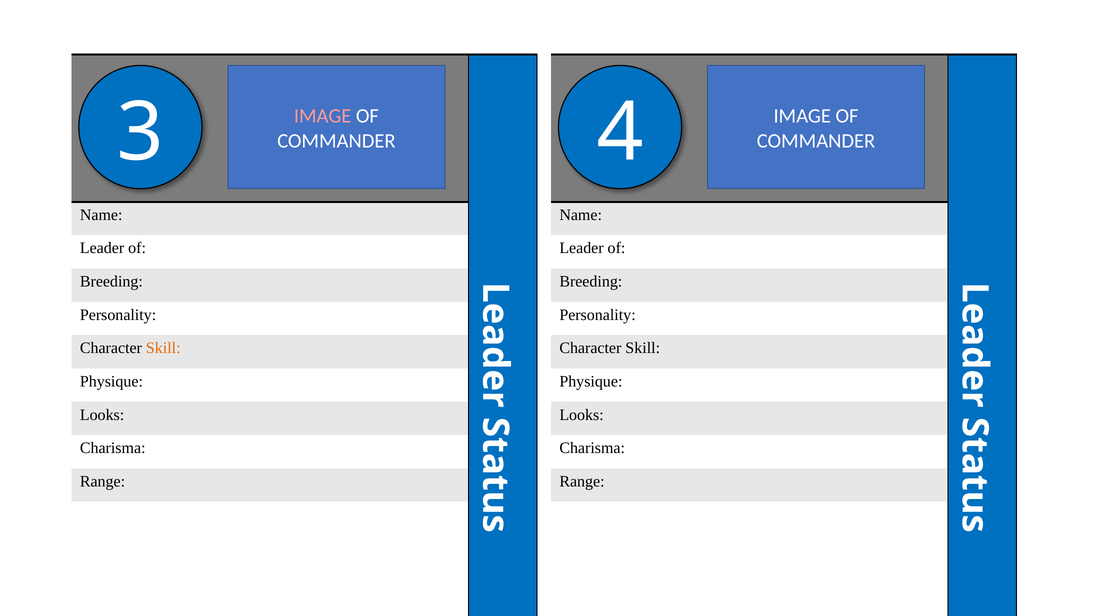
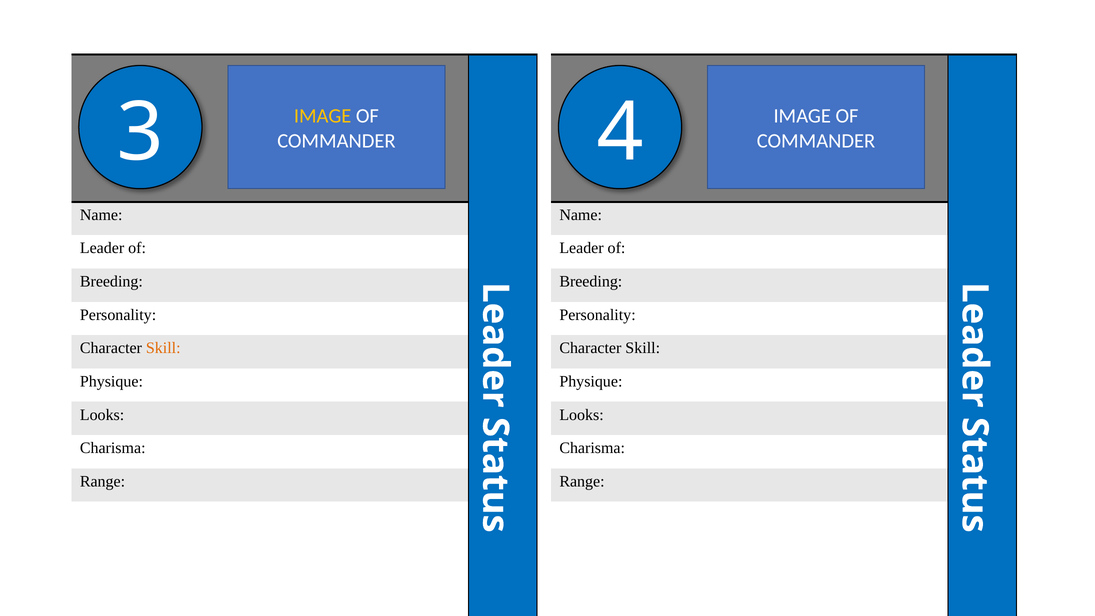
IMAGE colour: pink -> yellow (323, 116)
